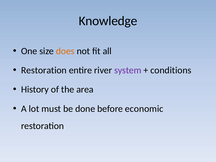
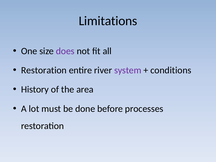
Knowledge: Knowledge -> Limitations (108, 21)
does colour: orange -> purple (65, 51)
economic: economic -> processes (144, 109)
